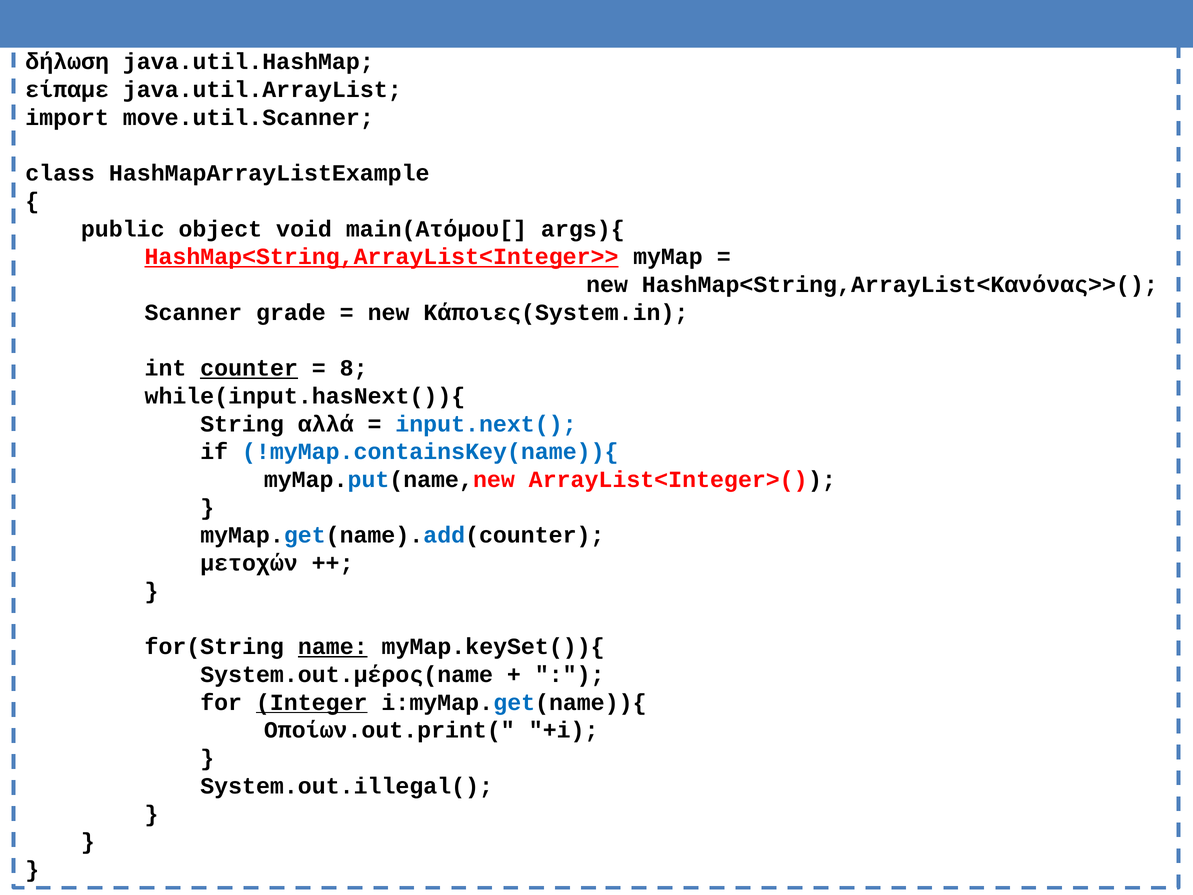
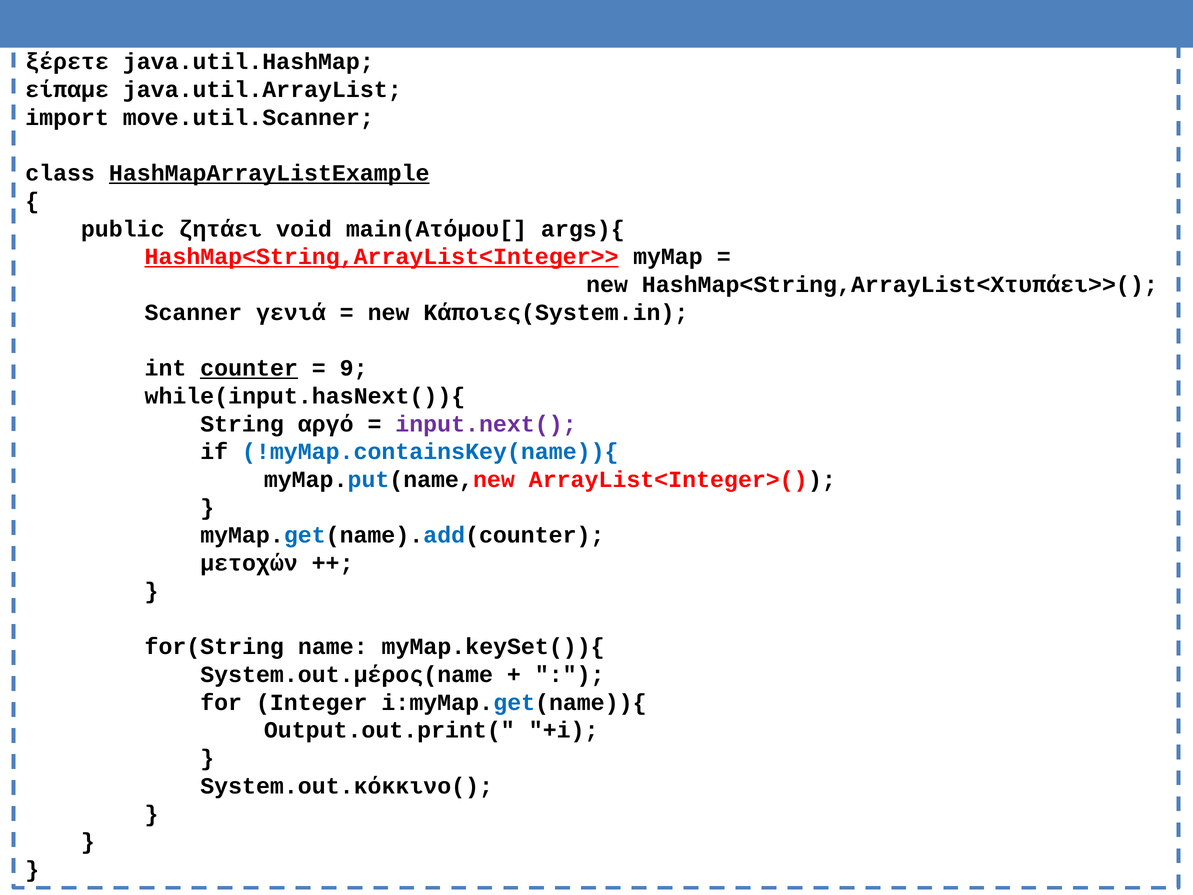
δήλωση: δήλωση -> ξέρετε (67, 62)
HashMapArrayListExample underline: none -> present (269, 173)
object: object -> ζητάει (220, 229)
HashMap<String,ArrayList<Κανόνας>>(: HashMap<String,ArrayList<Κανόνας>>( -> HashMap<String,ArrayList<Χτυπάει>>( (900, 284)
grade: grade -> γενιά (291, 312)
8: 8 -> 9 (354, 368)
αλλά: αλλά -> αργό (326, 424)
input.next( colour: blue -> purple (486, 424)
name underline: present -> none (333, 647)
Integer underline: present -> none (312, 702)
Οποίων.out.print(: Οποίων.out.print( -> Output.out.print( (389, 730)
System.out.illegal(: System.out.illegal( -> System.out.κόκκινο( (347, 786)
